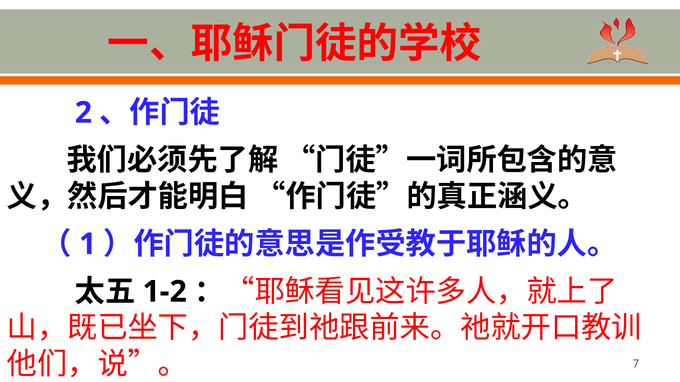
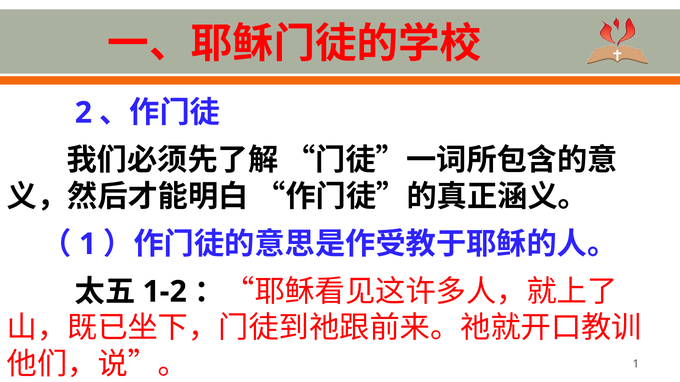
7: 7 -> 1 (636, 365)
